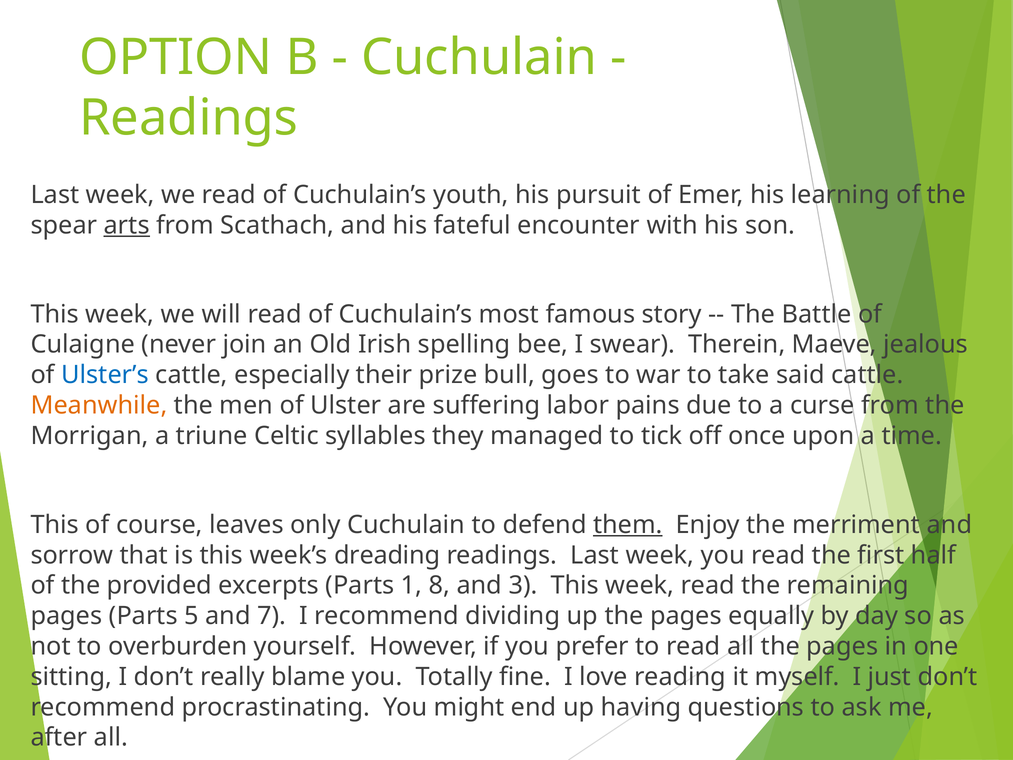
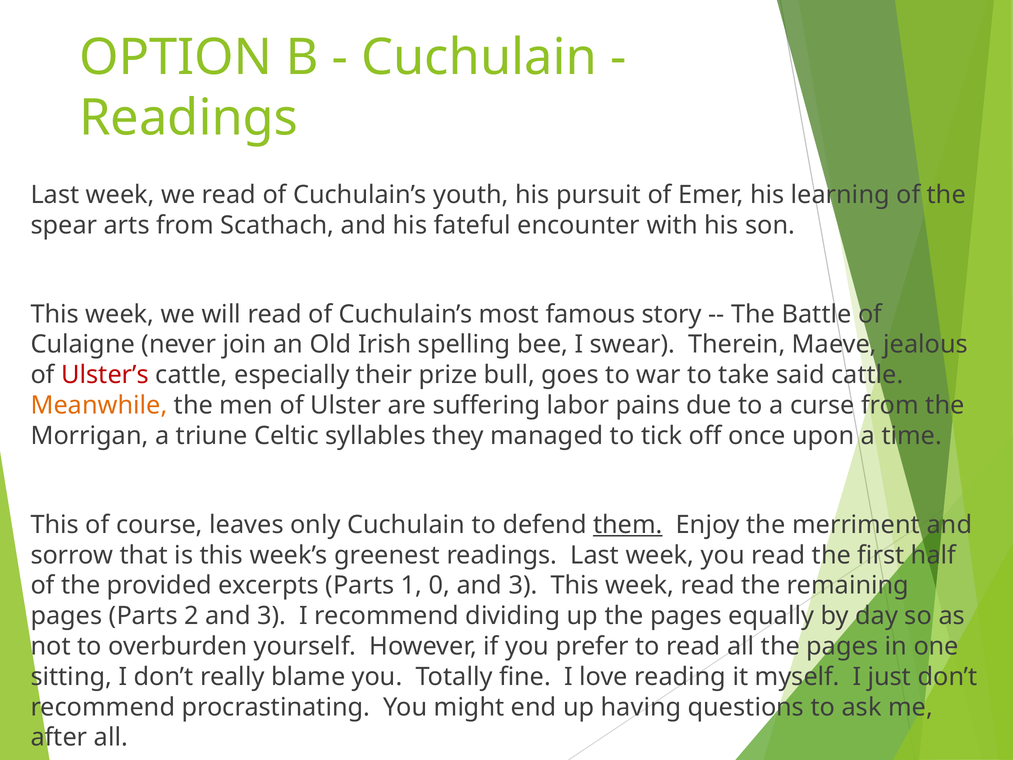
arts underline: present -> none (127, 225)
Ulster’s colour: blue -> red (105, 375)
dreading: dreading -> greenest (387, 555)
8: 8 -> 0 (439, 585)
5: 5 -> 2 (191, 616)
7: 7 -> 3 (272, 616)
